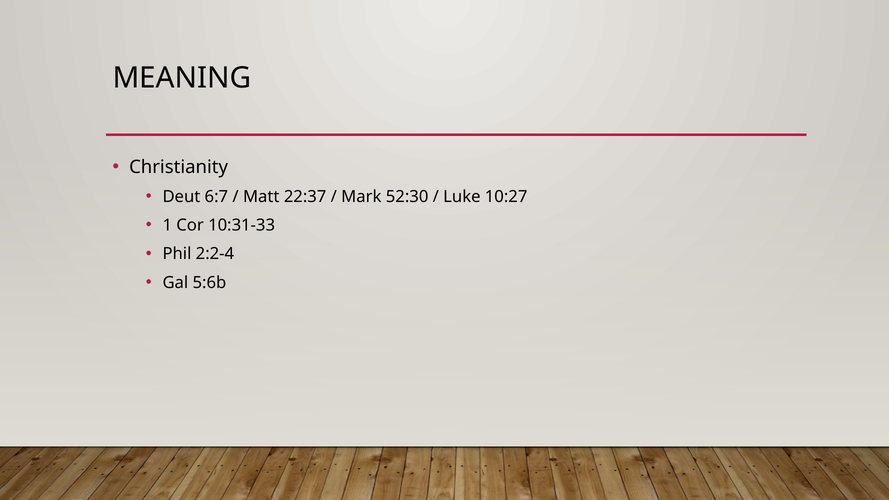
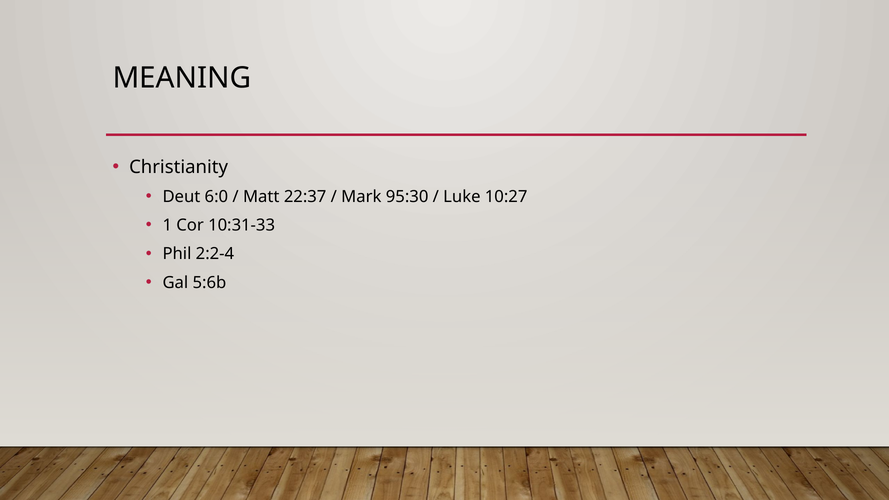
6:7: 6:7 -> 6:0 (216, 197)
52:30: 52:30 -> 95:30 (407, 197)
